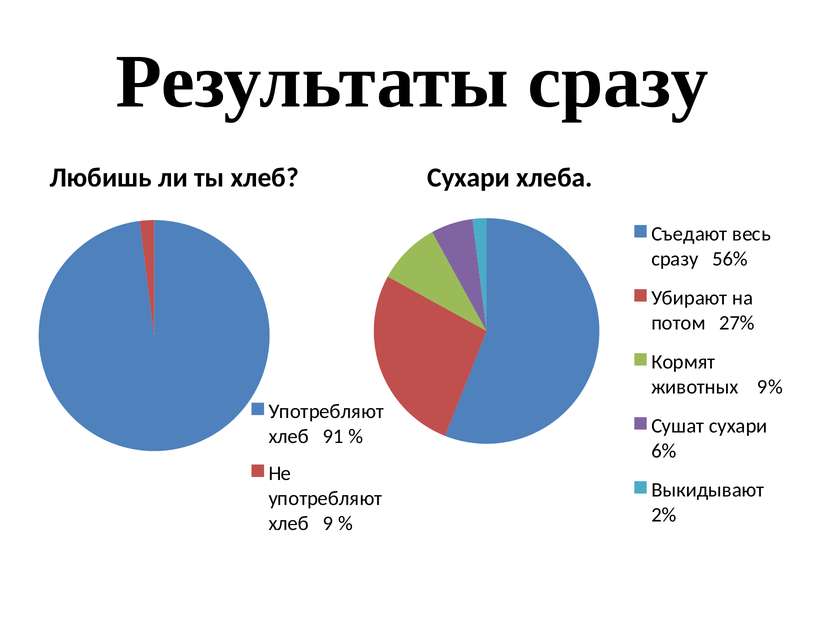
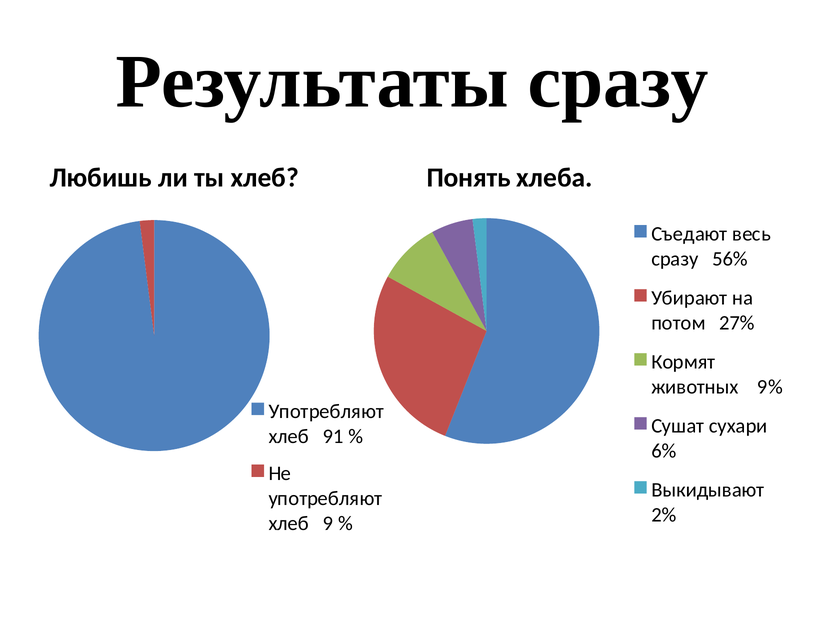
хлеб Сухари: Сухари -> Понять (469, 177)
